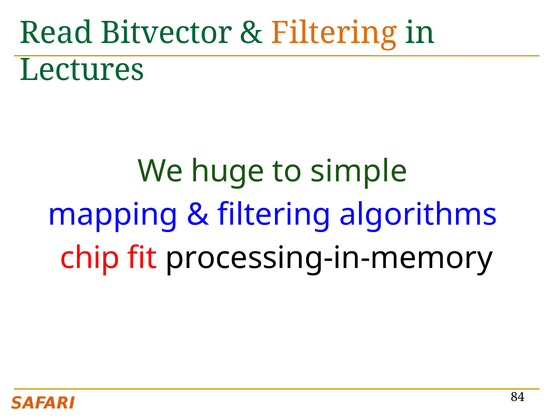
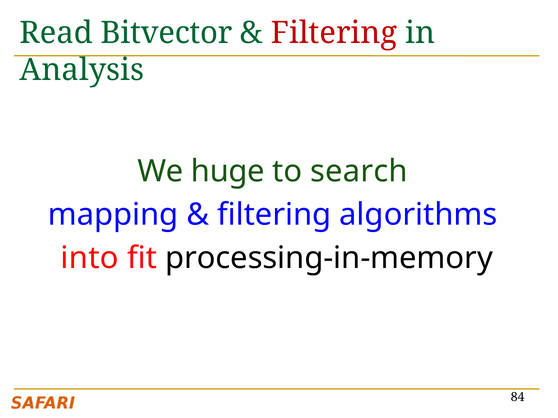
Filtering colour: orange -> red (334, 33)
Lectures: Lectures -> Analysis (82, 70)
simple: simple -> search (359, 171)
chip: chip -> into (90, 258)
